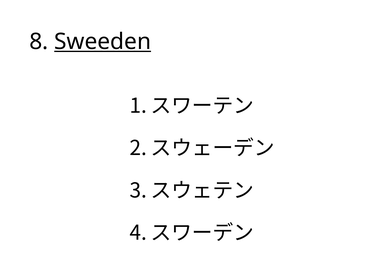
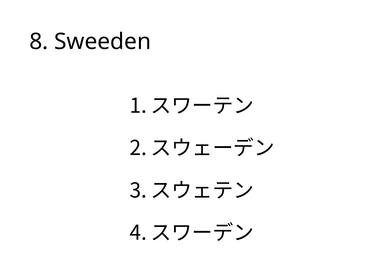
Sweeden underline: present -> none (103, 42)
